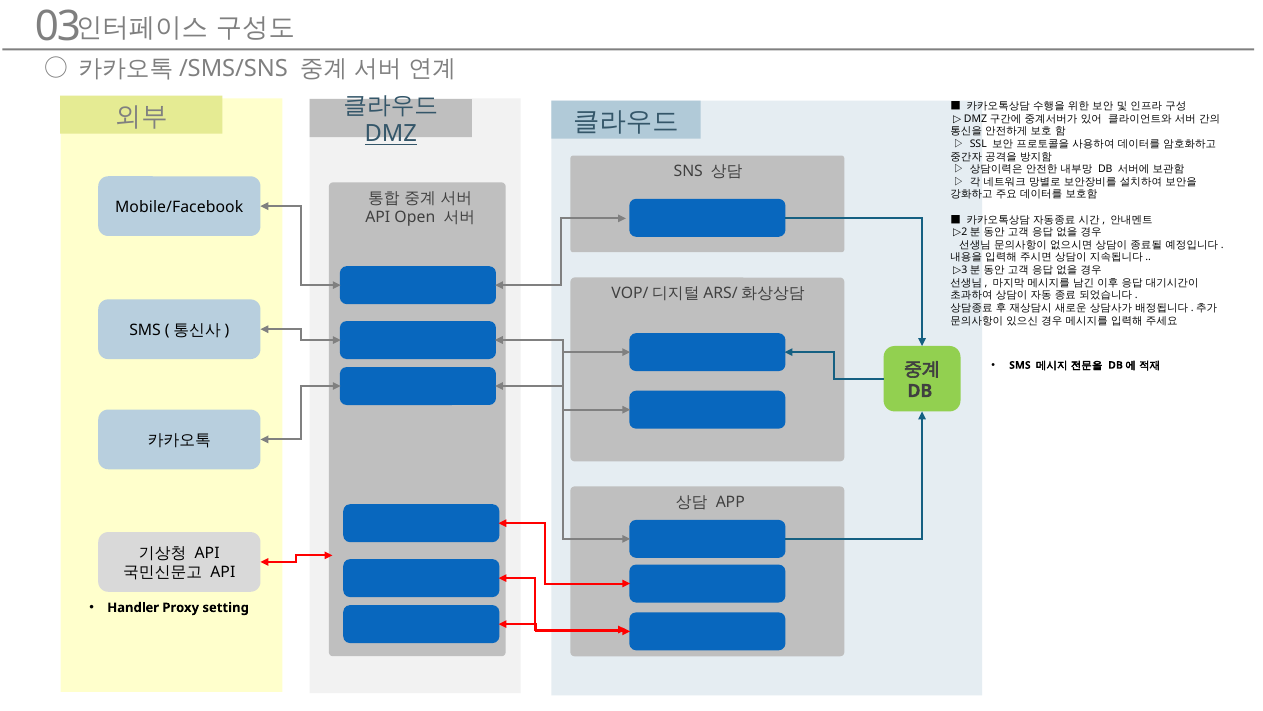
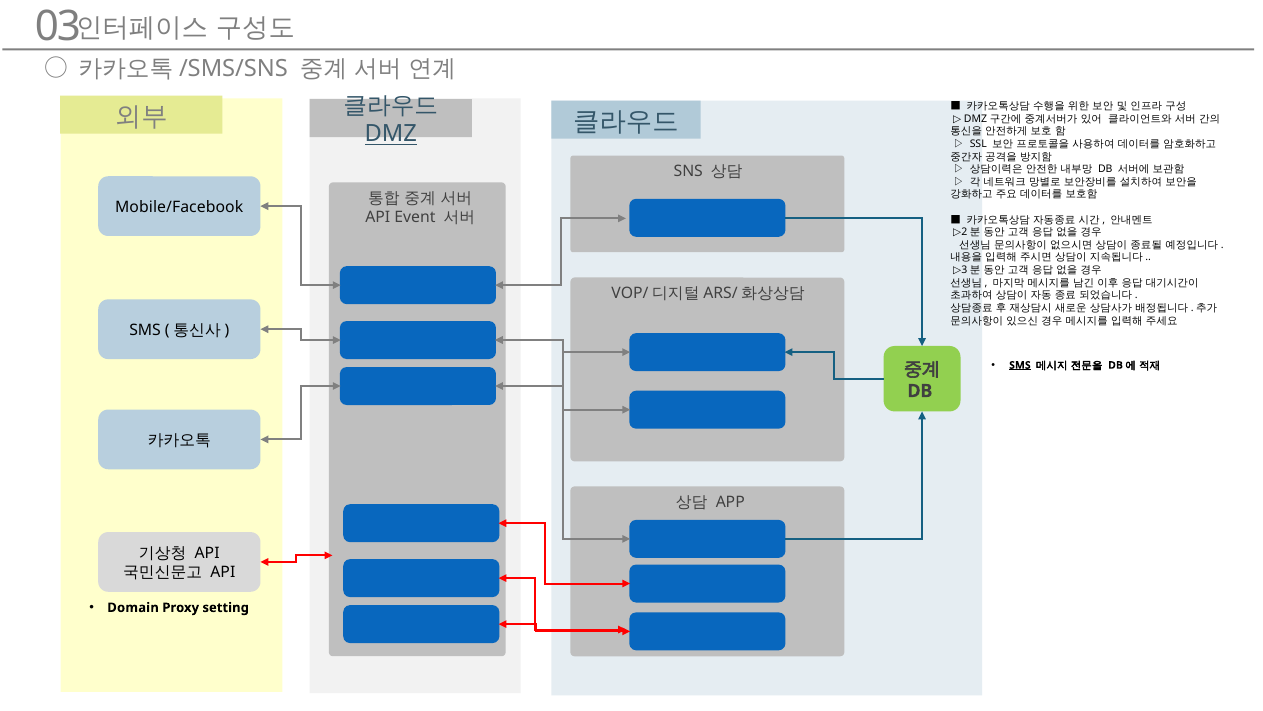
Open: Open -> Event (415, 217)
SMS underline: none -> present (1020, 365)
Handler: Handler -> Domain (133, 607)
